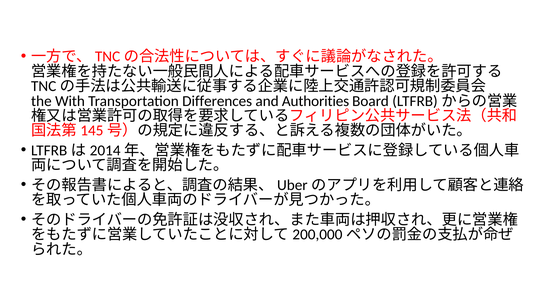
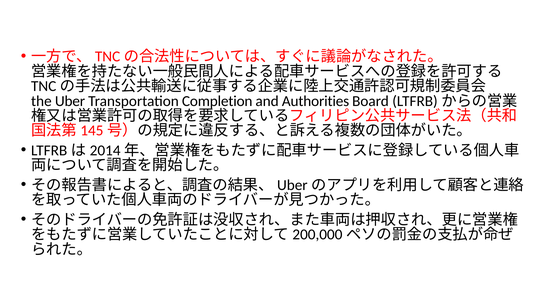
With: With -> Uber (70, 101)
Differences: Differences -> Completion (217, 101)
